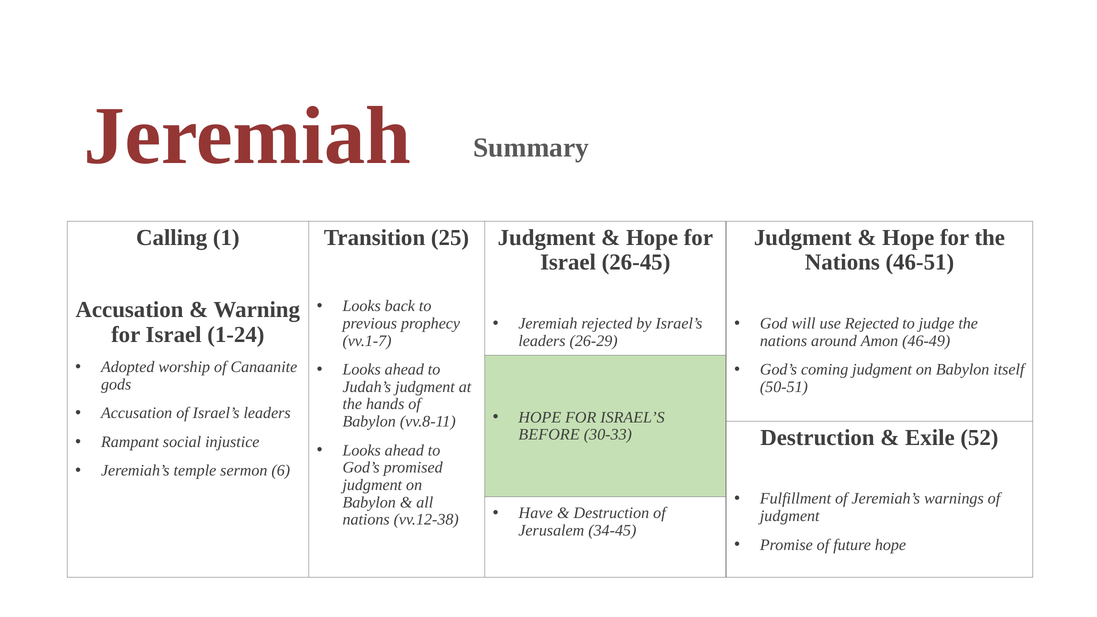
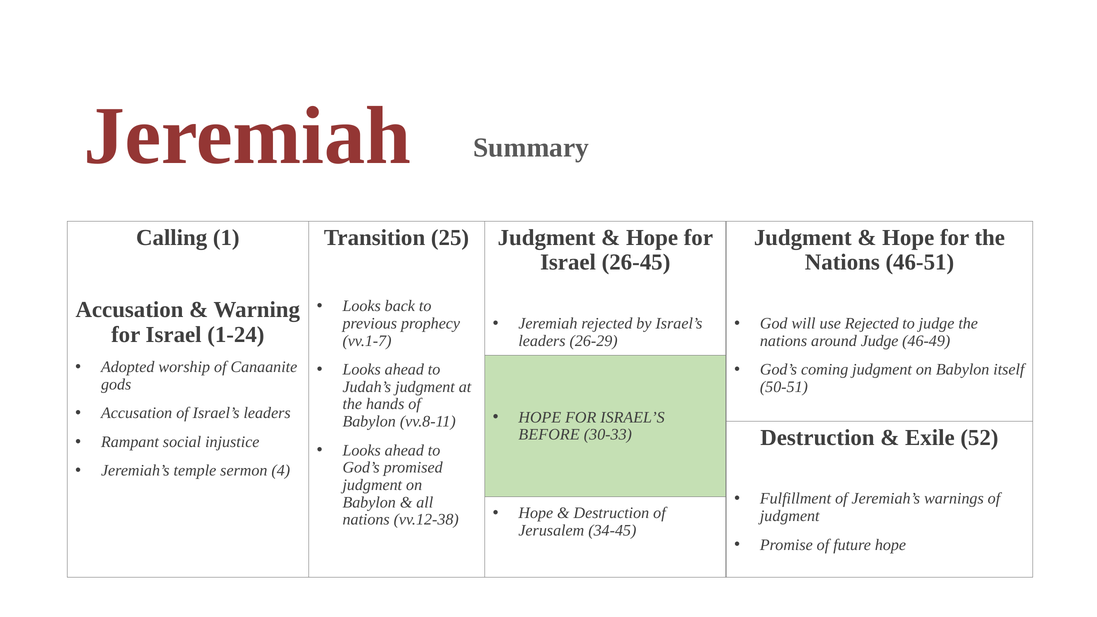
around Amon: Amon -> Judge (880, 341)
6: 6 -> 4 (281, 471)
Have: Have -> Hope (536, 513)
